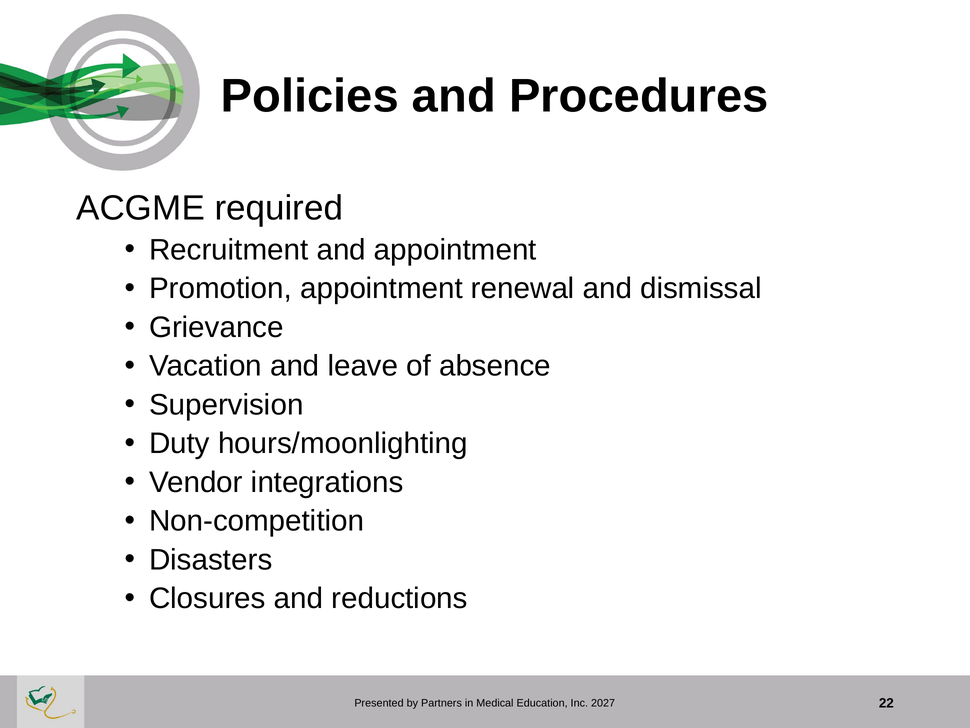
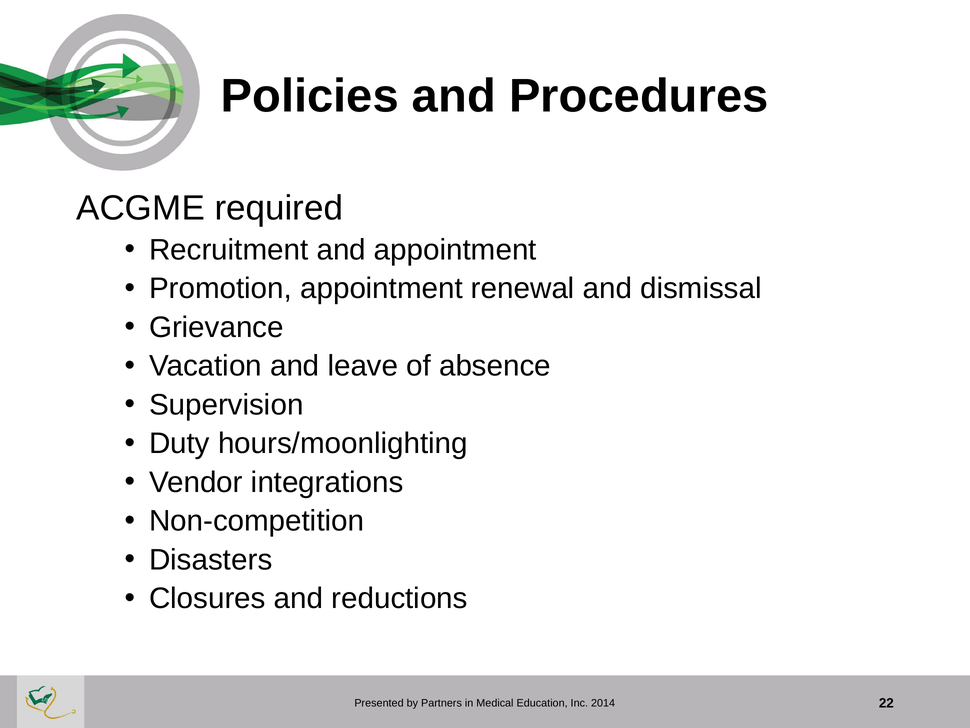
2027: 2027 -> 2014 (603, 703)
